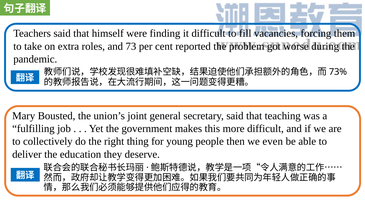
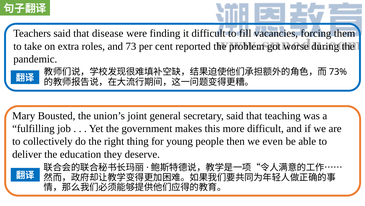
himself: himself -> disease (108, 33)
